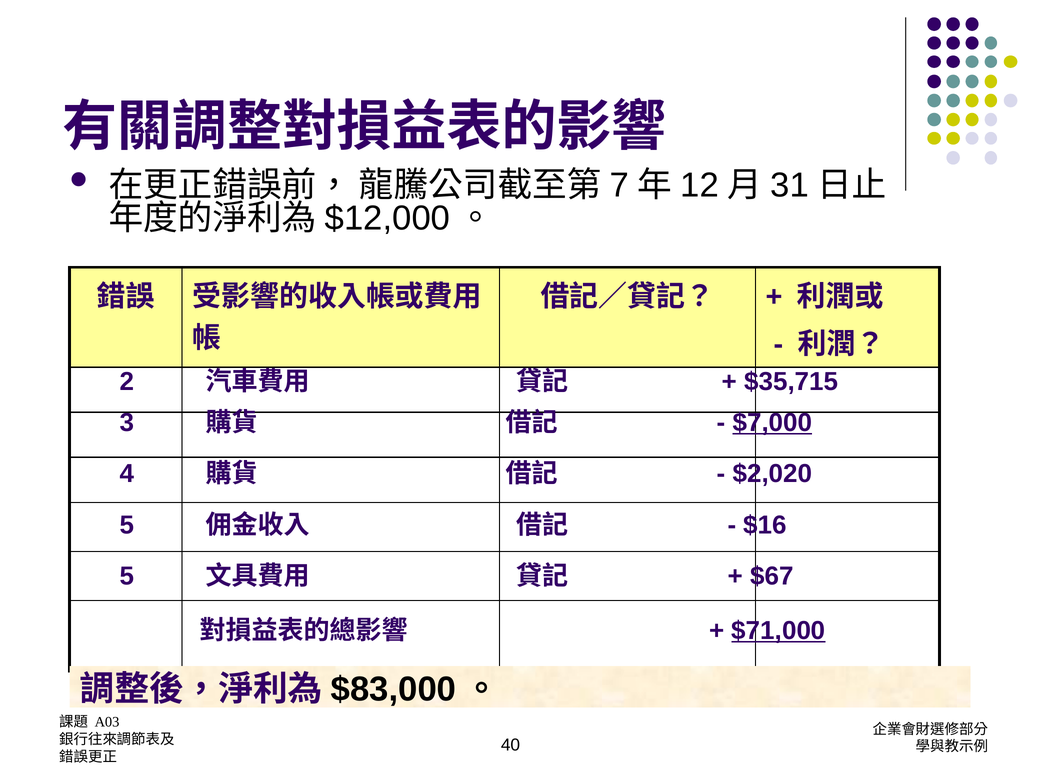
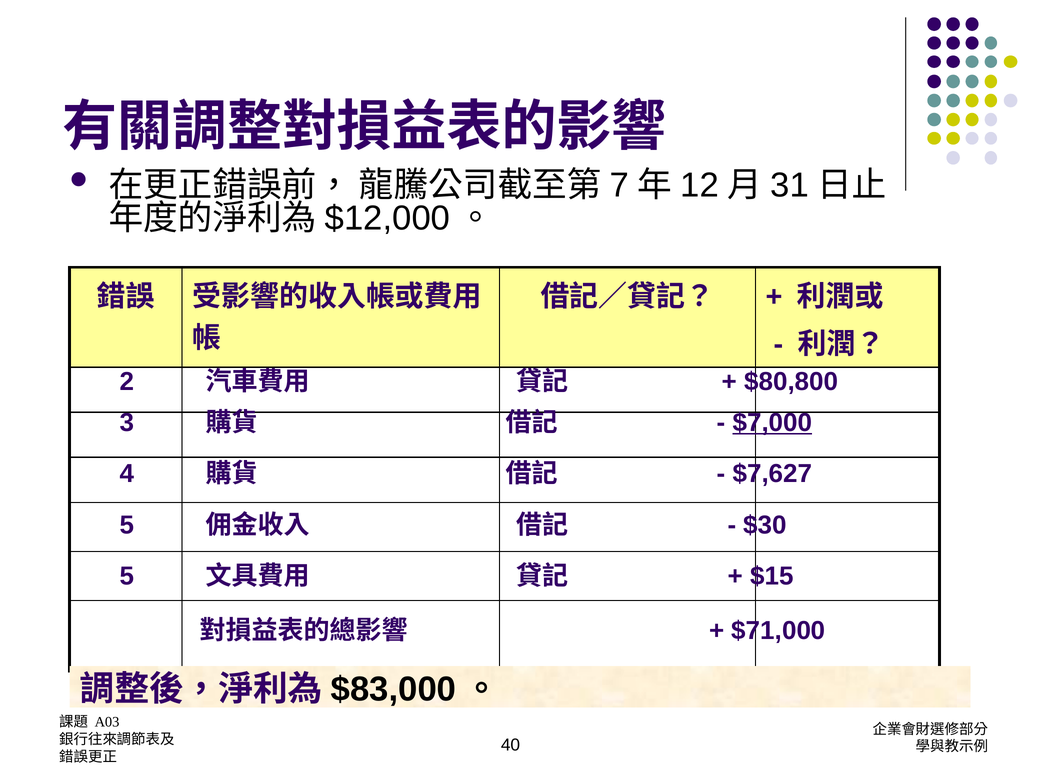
$35,715: $35,715 -> $80,800 (791, 382)
$2,020: $2,020 -> $7,627 (772, 474)
$16: $16 -> $30 (765, 525)
$67: $67 -> $15 (772, 576)
$71,000 underline: present -> none (778, 630)
